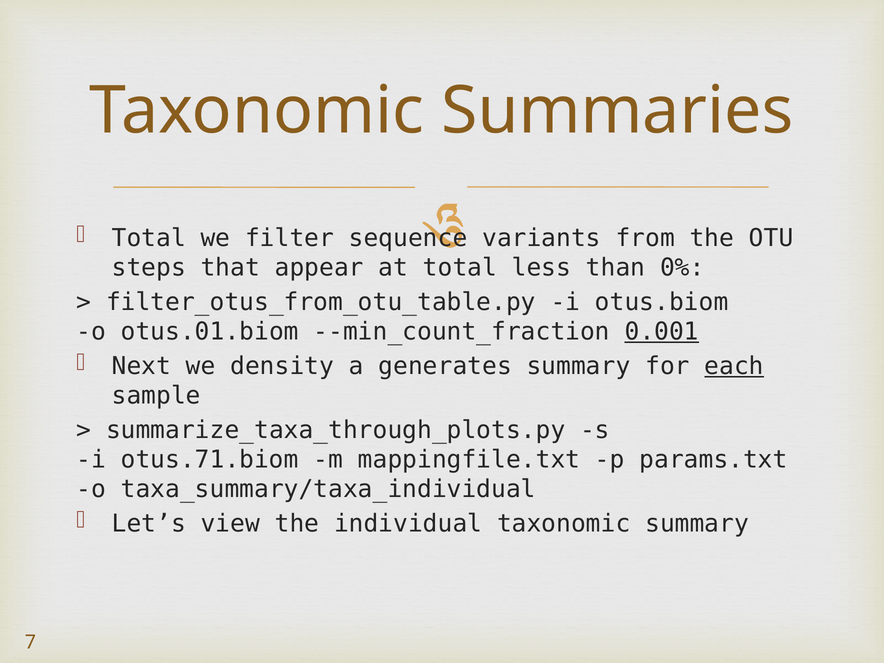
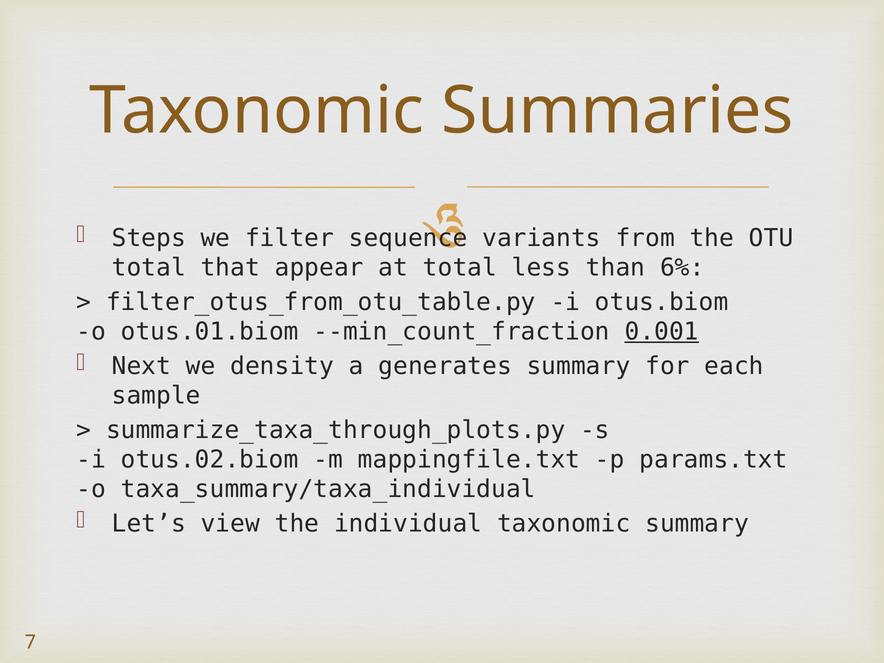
Total: Total -> Steps (149, 238)
steps: steps -> total (149, 268)
0%: 0% -> 6% (682, 268)
each underline: present -> none (734, 366)
otus.71.biom: otus.71.biom -> otus.02.biom (210, 460)
